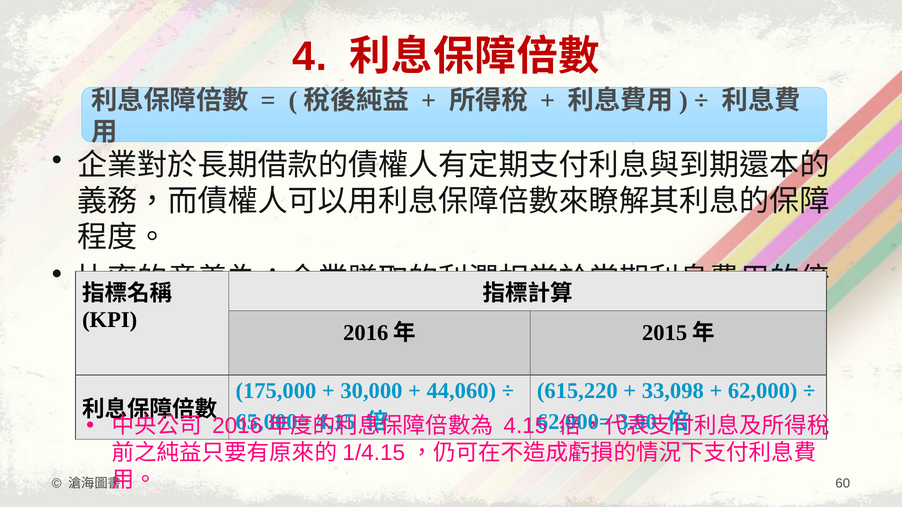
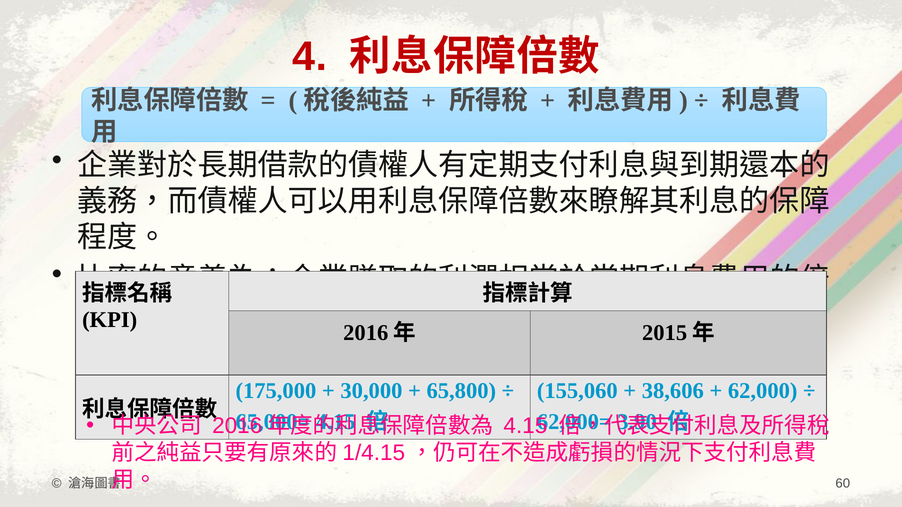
44,060: 44,060 -> 65,800 (461, 391)
615,220: 615,220 -> 155,060 (577, 391)
33,098: 33,098 -> 38,606 (673, 391)
